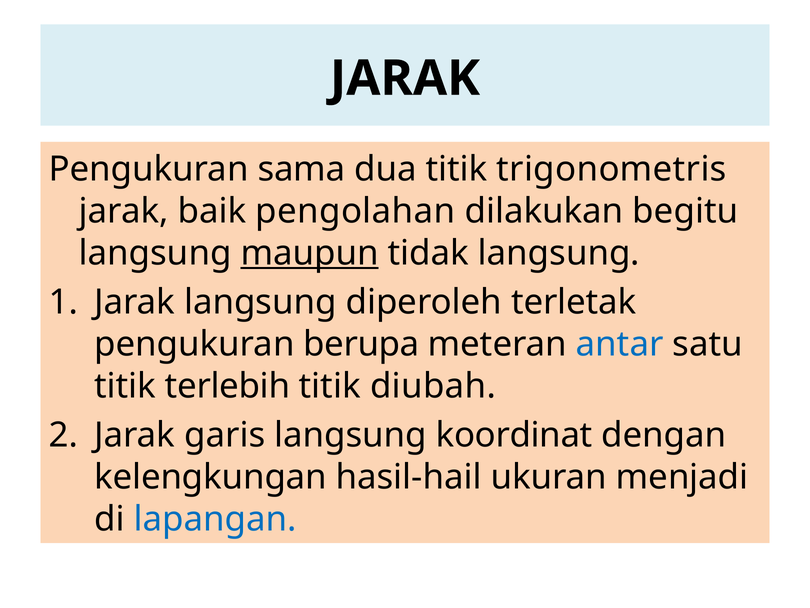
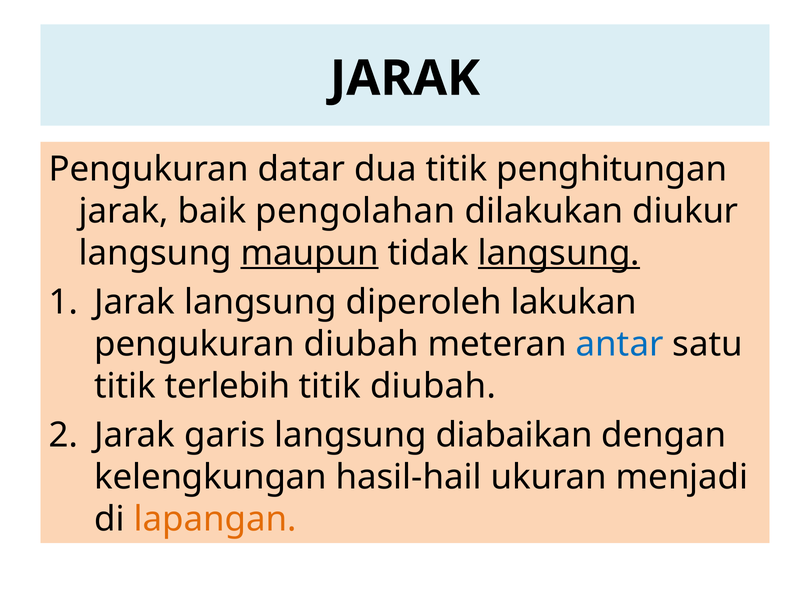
sama: sama -> datar (301, 169)
trigonometris: trigonometris -> penghitungan (612, 169)
begitu: begitu -> diukur (685, 211)
langsung underline: none -> present (559, 253)
terletak: terletak -> lakukan (574, 302)
pengukuran berupa: berupa -> diubah (361, 344)
koordinat: koordinat -> diabaikan (514, 435)
lapangan colour: blue -> orange (215, 519)
